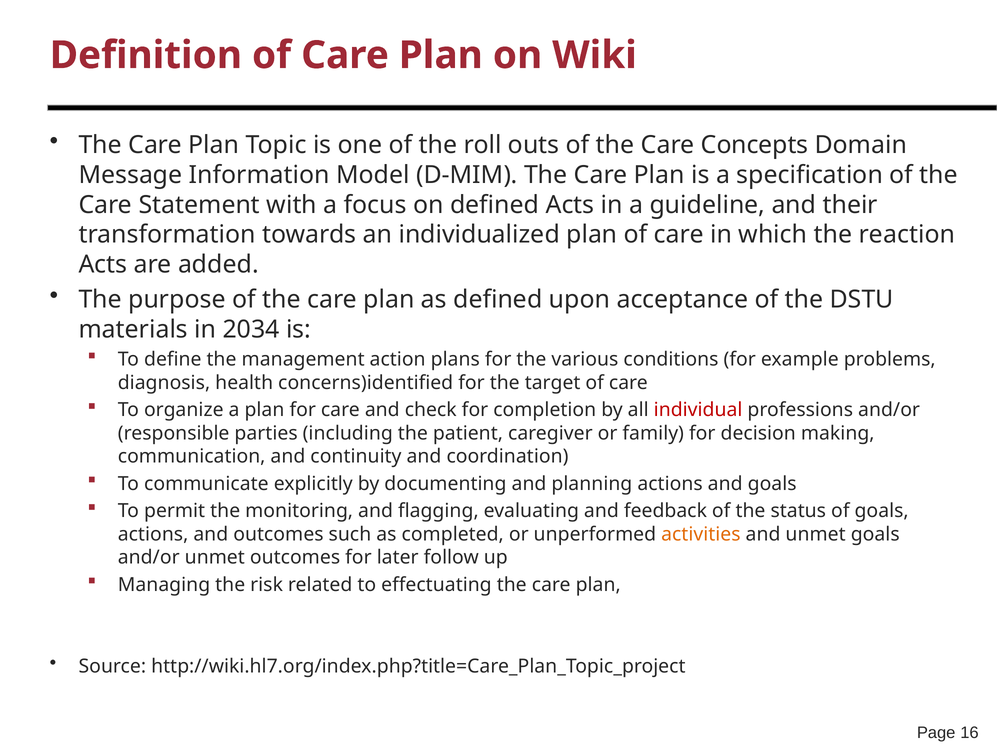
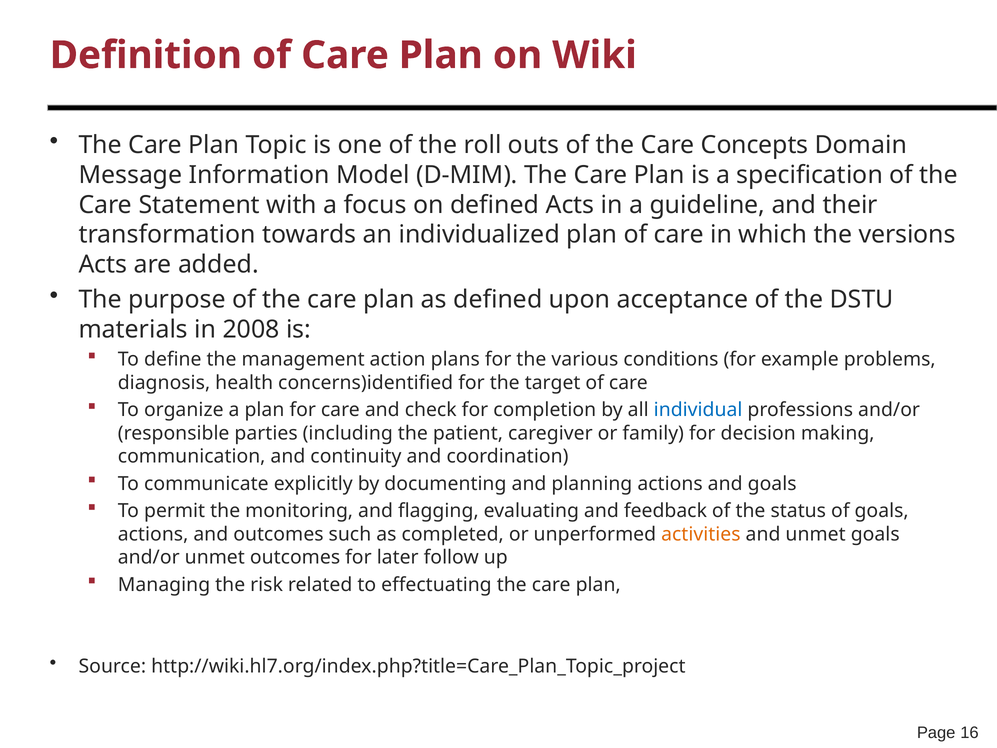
reaction: reaction -> versions (907, 235)
2034: 2034 -> 2008 (251, 329)
individual colour: red -> blue (698, 410)
